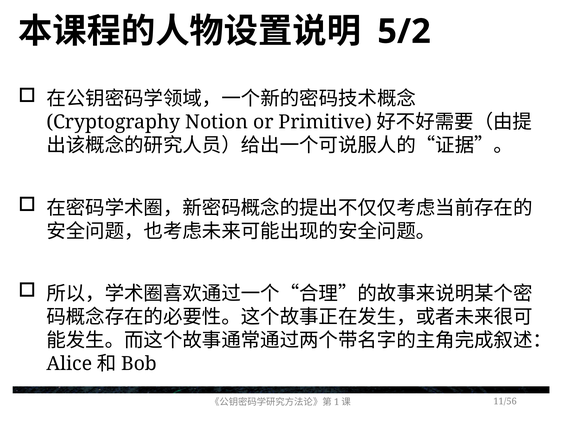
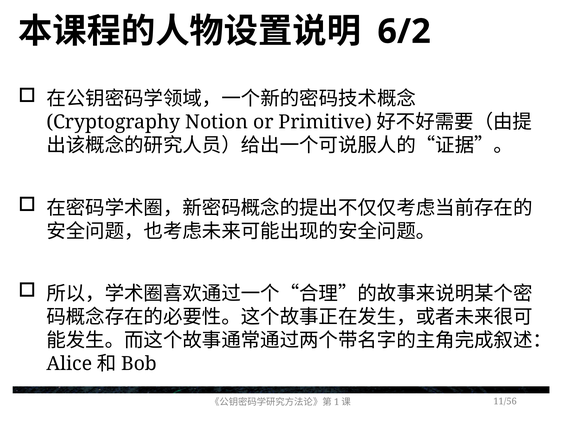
5/2: 5/2 -> 6/2 (404, 32)
